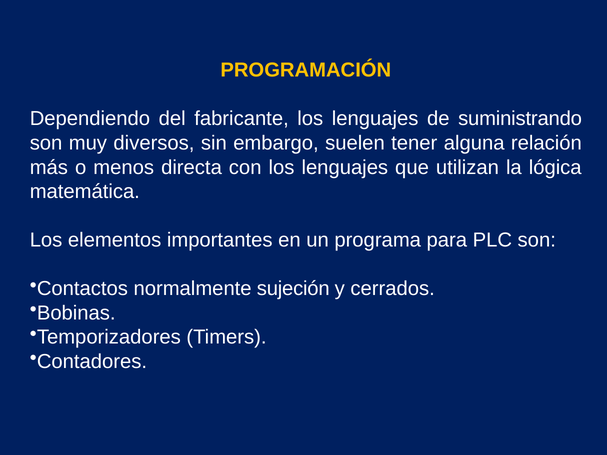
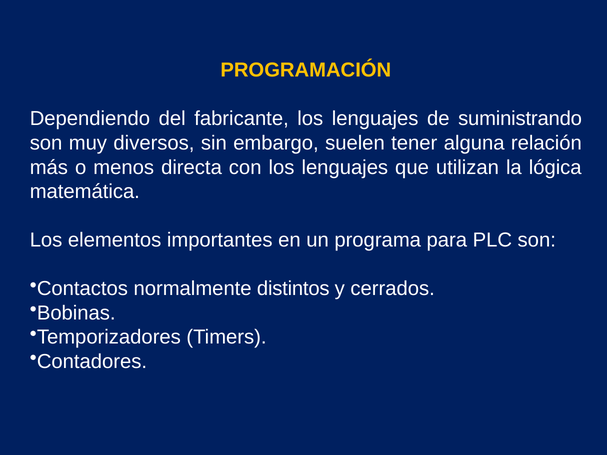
sujeción: sujeción -> distintos (293, 289)
